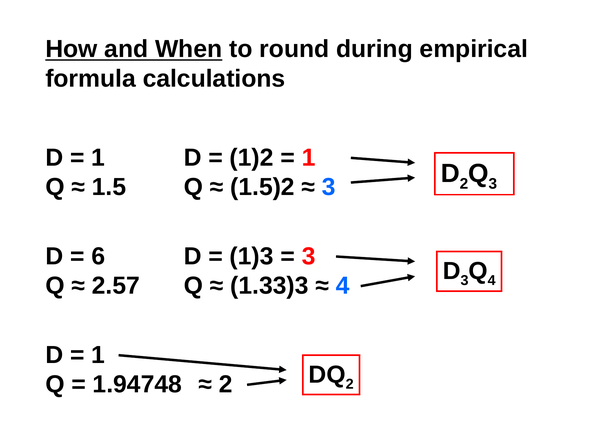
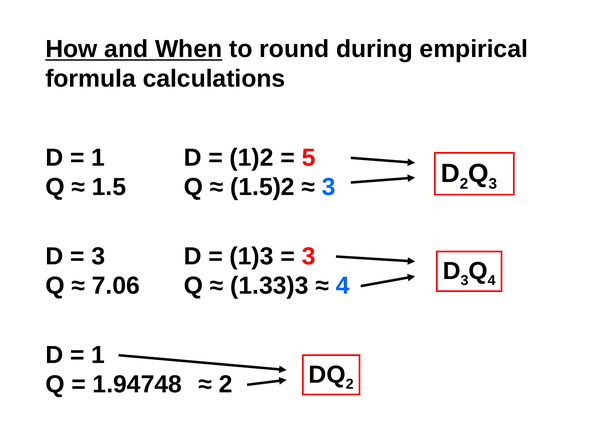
1: 1 -> 5 (309, 158)
6: 6 -> 3 (98, 257)
2.57: 2.57 -> 7.06 (116, 286)
